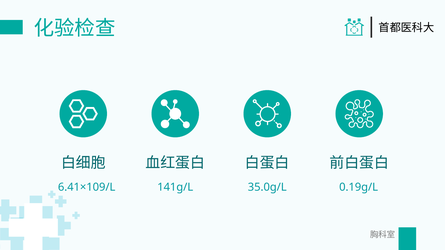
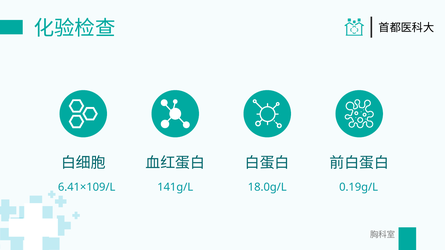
35.0g/L: 35.0g/L -> 18.0g/L (267, 187)
